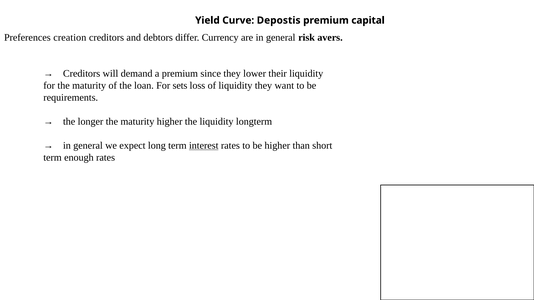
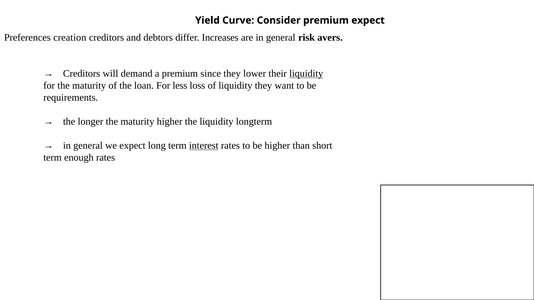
Depostis: Depostis -> Consider (279, 20)
premium capital: capital -> expect (368, 20)
Currency: Currency -> Increases (220, 38)
liquidity underline: none -> present (306, 74)
sets: sets -> less (180, 86)
